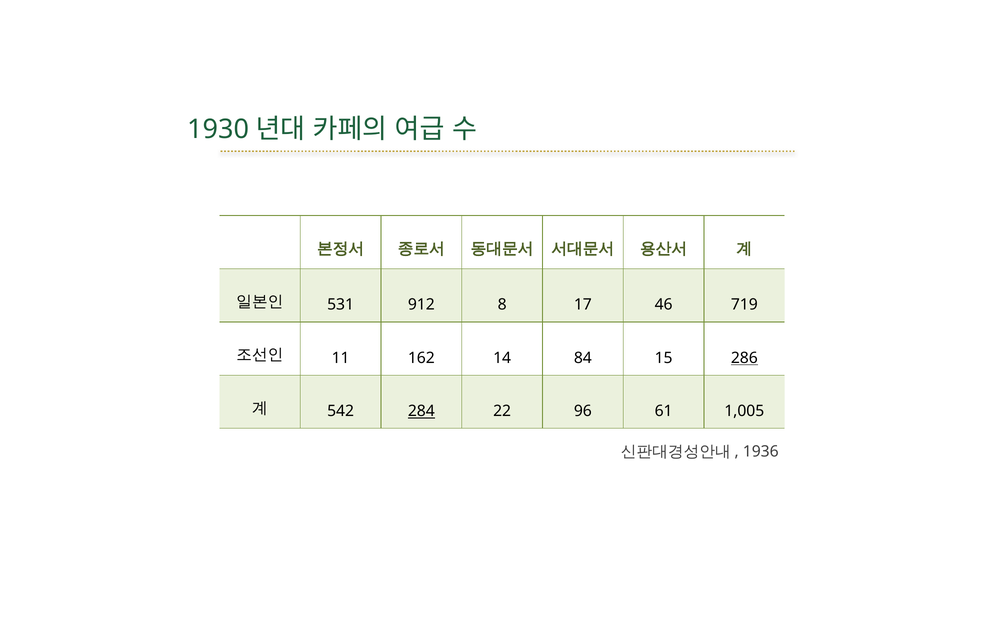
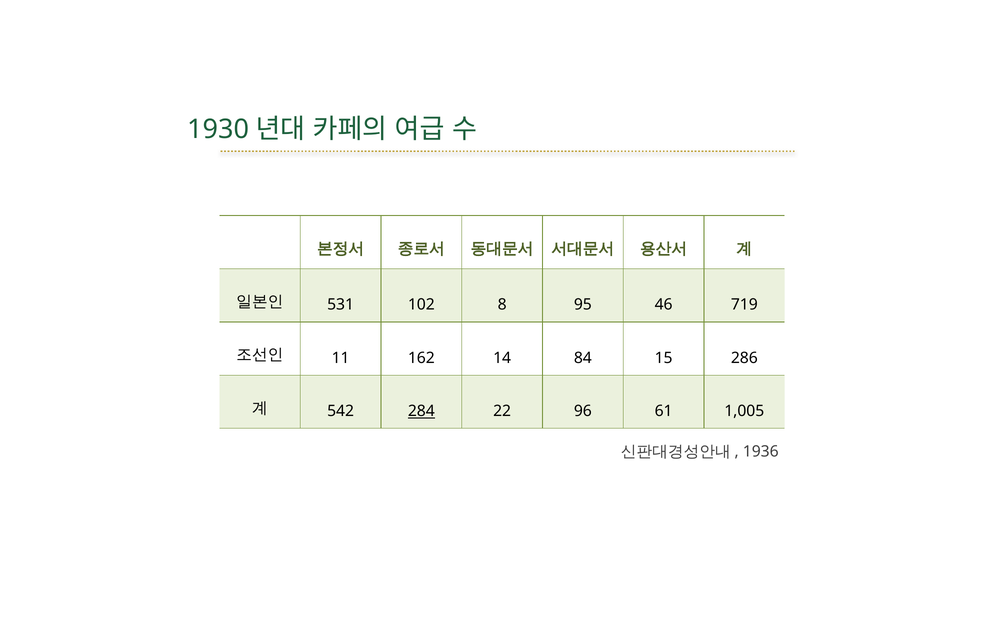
912: 912 -> 102 (421, 305)
17: 17 -> 95 (583, 305)
286 underline: present -> none (744, 358)
